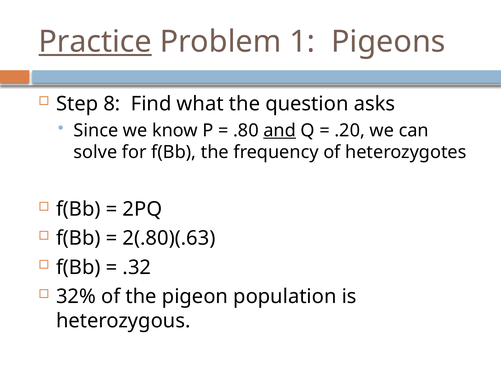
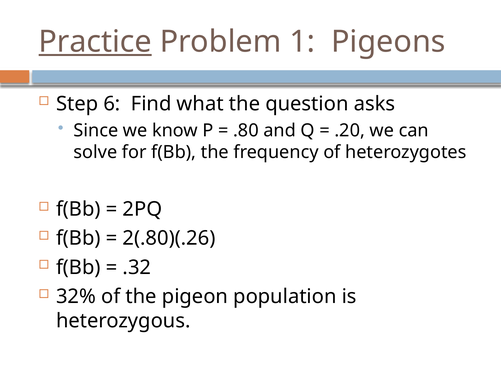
8: 8 -> 6 (112, 104)
and underline: present -> none (280, 130)
2(.80)(.63: 2(.80)(.63 -> 2(.80)(.26 (169, 238)
